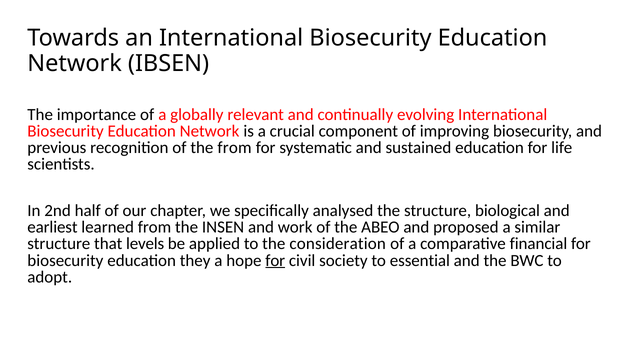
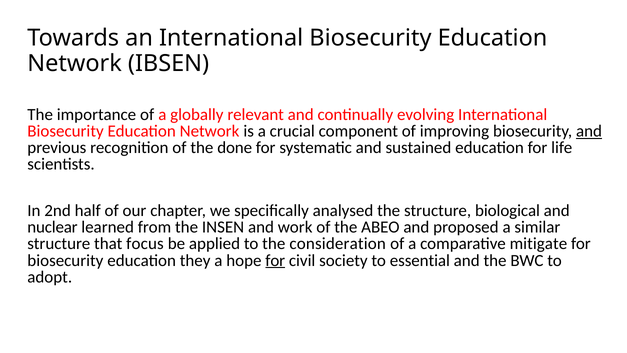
and underline: none -> present (589, 131)
the from: from -> done (235, 148)
earliest: earliest -> nuclear (52, 227)
levels: levels -> focus (145, 244)
financial: financial -> mitigate (538, 244)
